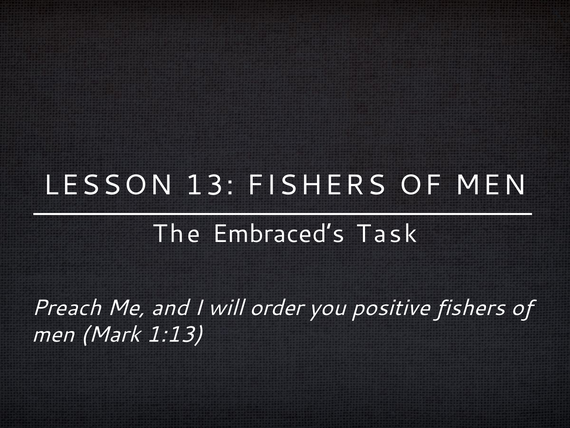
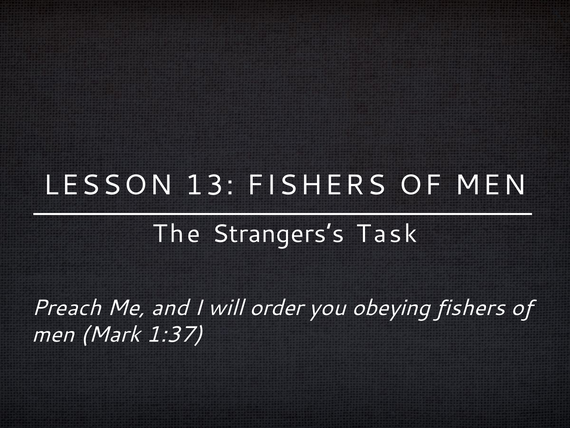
Embraced’s: Embraced’s -> Strangers’s (278, 234)
positive: positive -> obeying (391, 307)
1:13: 1:13 -> 1:37 (174, 334)
